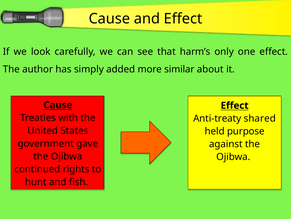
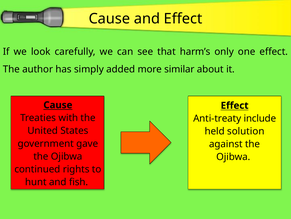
shared: shared -> include (260, 118)
purpose: purpose -> solution (246, 131)
